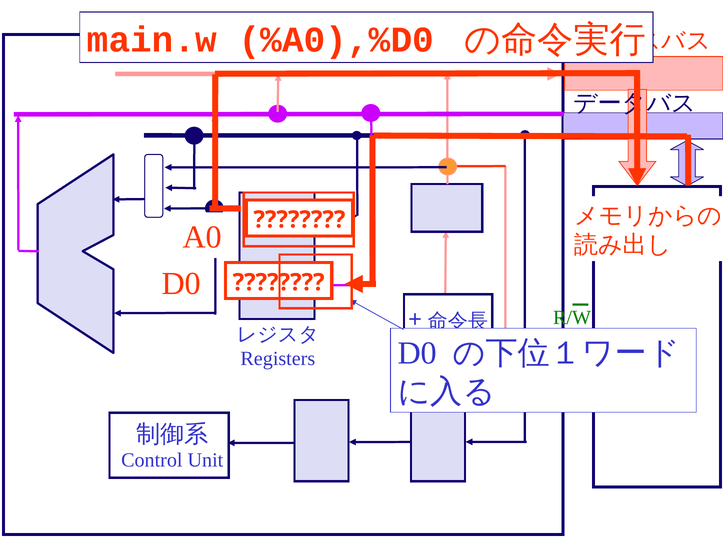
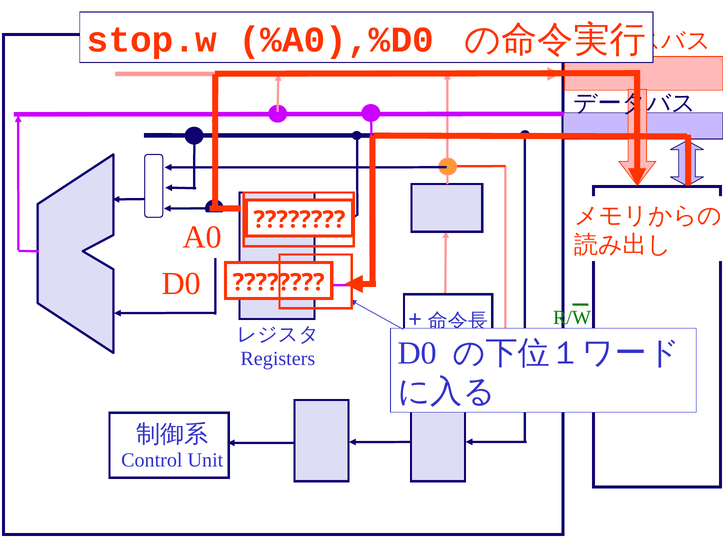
main.w: main.w -> stop.w (152, 40)
